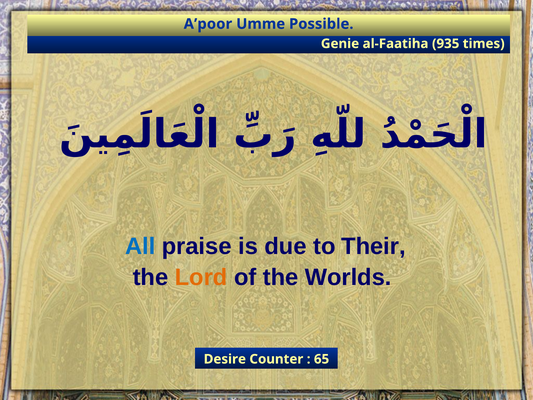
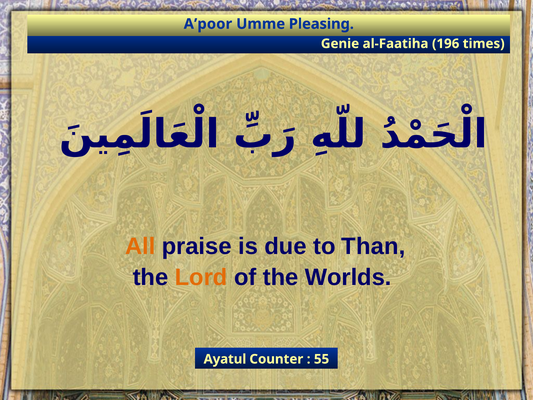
Possible: Possible -> Pleasing (321, 24)
935: 935 -> 196 (446, 44)
All colour: blue -> orange (140, 246)
Their: Their -> Than (373, 246)
Desire: Desire -> Ayatul (225, 359)
65: 65 -> 55 (322, 359)
